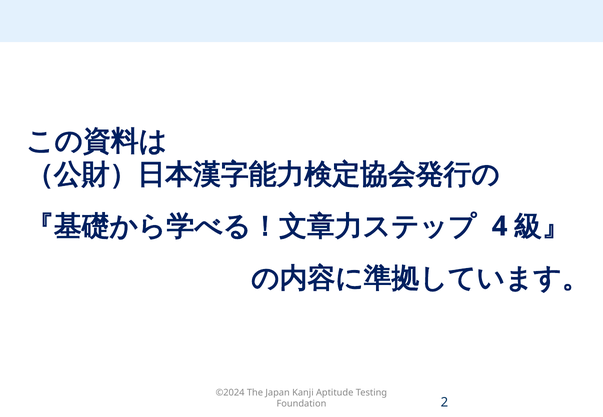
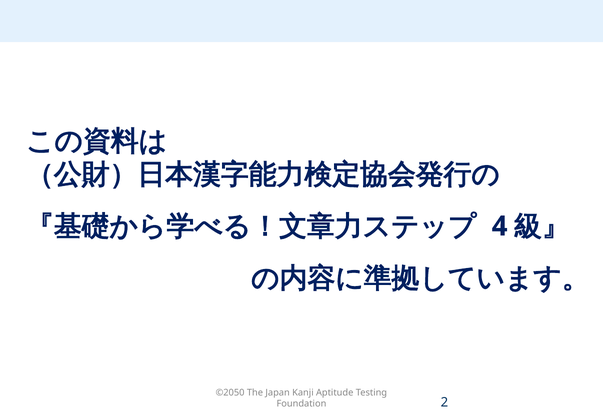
©2024: ©2024 -> ©2050 (230, 393)
